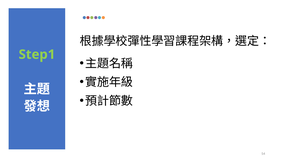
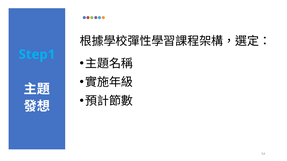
Step1 colour: light green -> light blue (37, 55)
